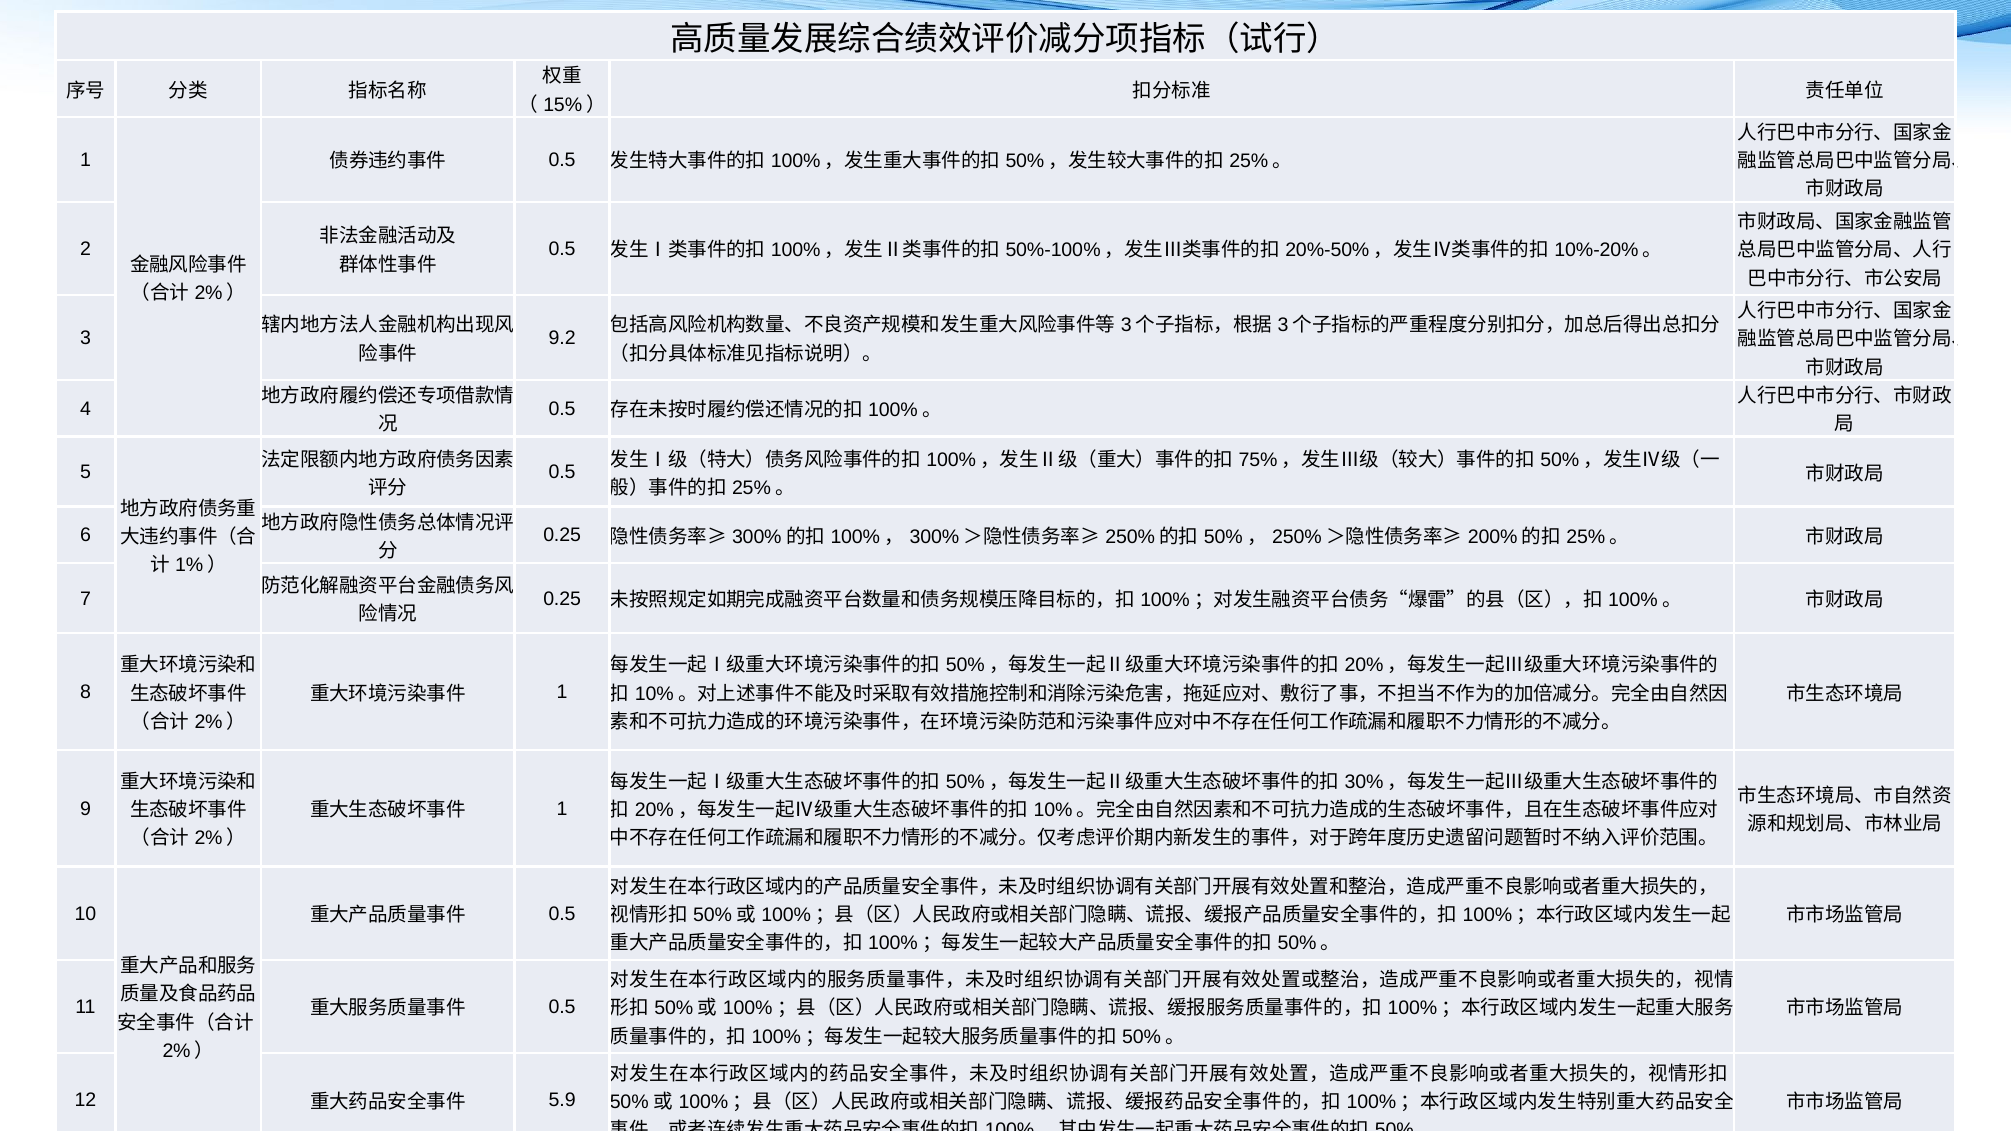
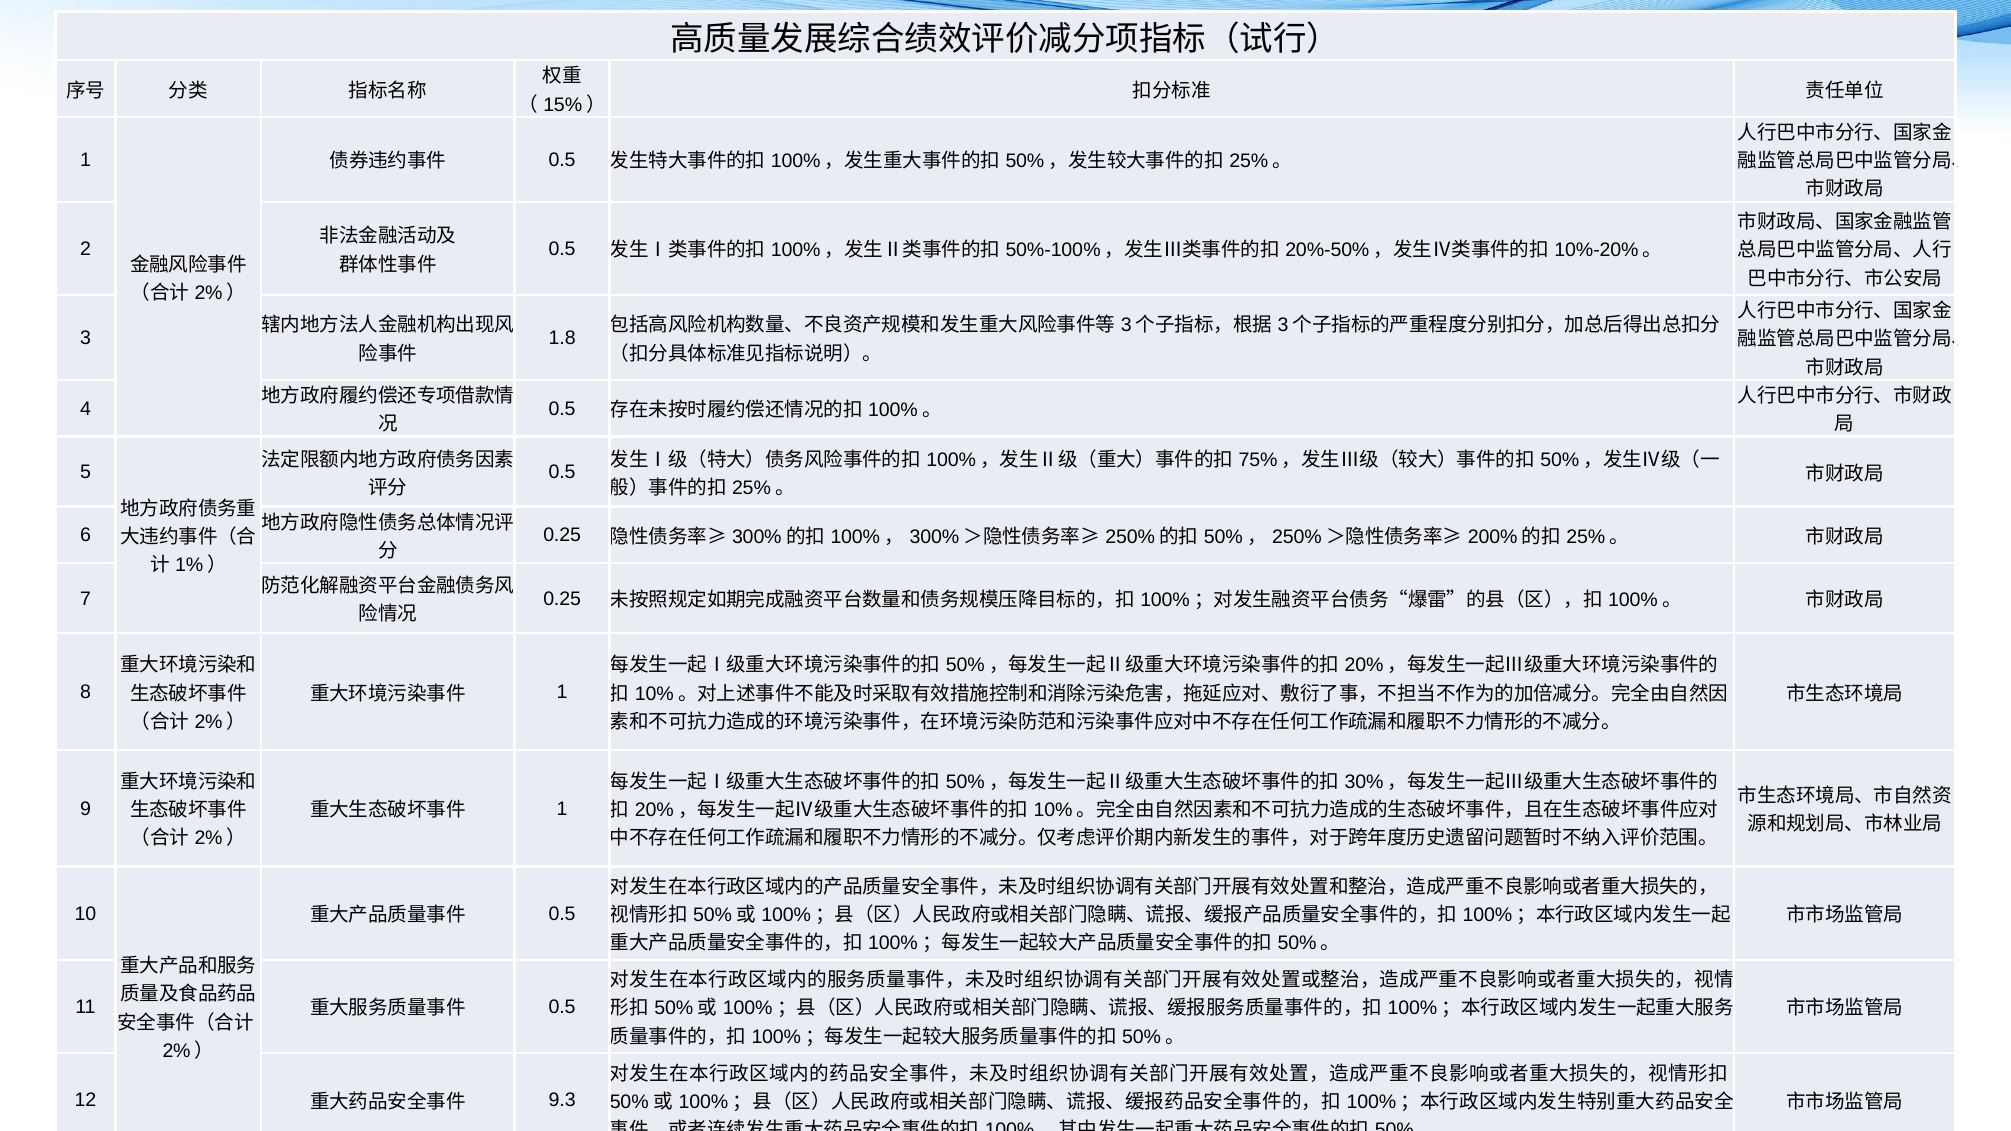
9.2: 9.2 -> 1.8 (562, 338)
5.9: 5.9 -> 9.3 (562, 1100)
